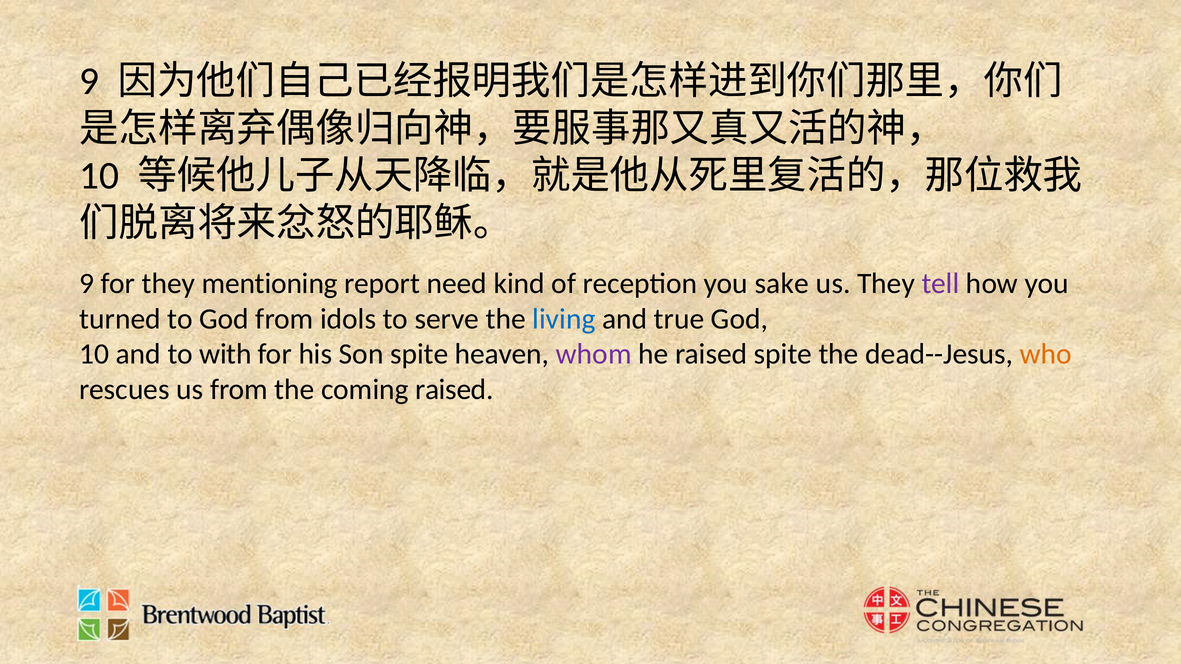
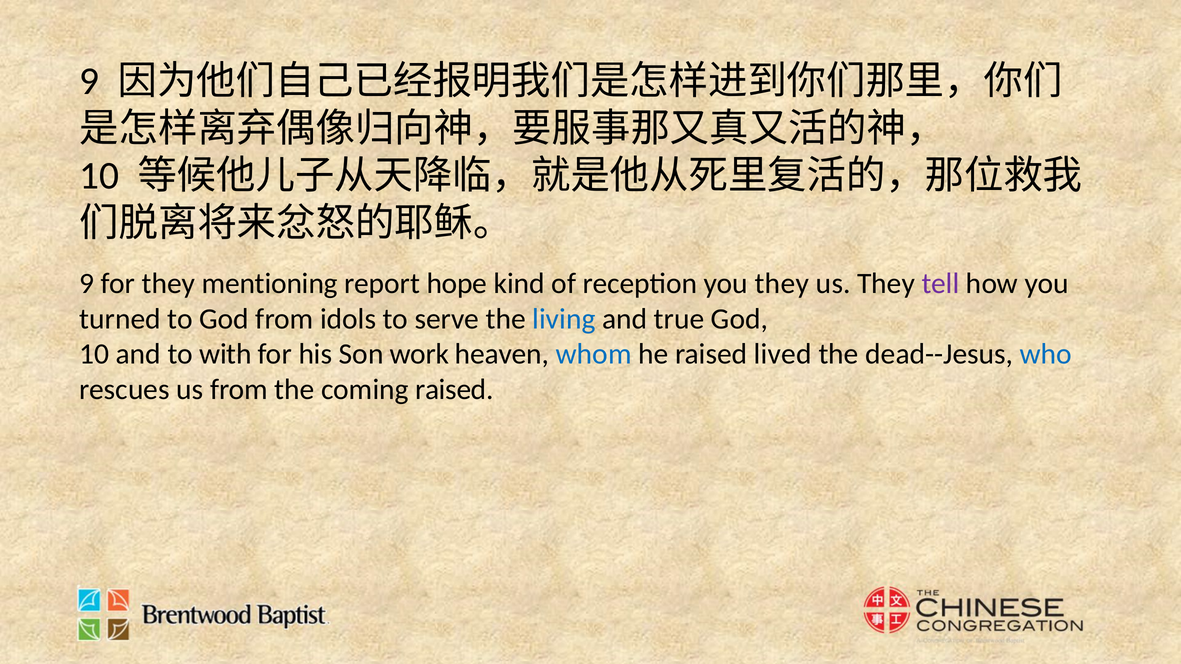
need: need -> hope (457, 284)
you sake: sake -> they (782, 284)
Son spite: spite -> work (419, 354)
whom colour: purple -> blue (594, 354)
raised spite: spite -> lived (783, 354)
who colour: orange -> blue (1046, 354)
